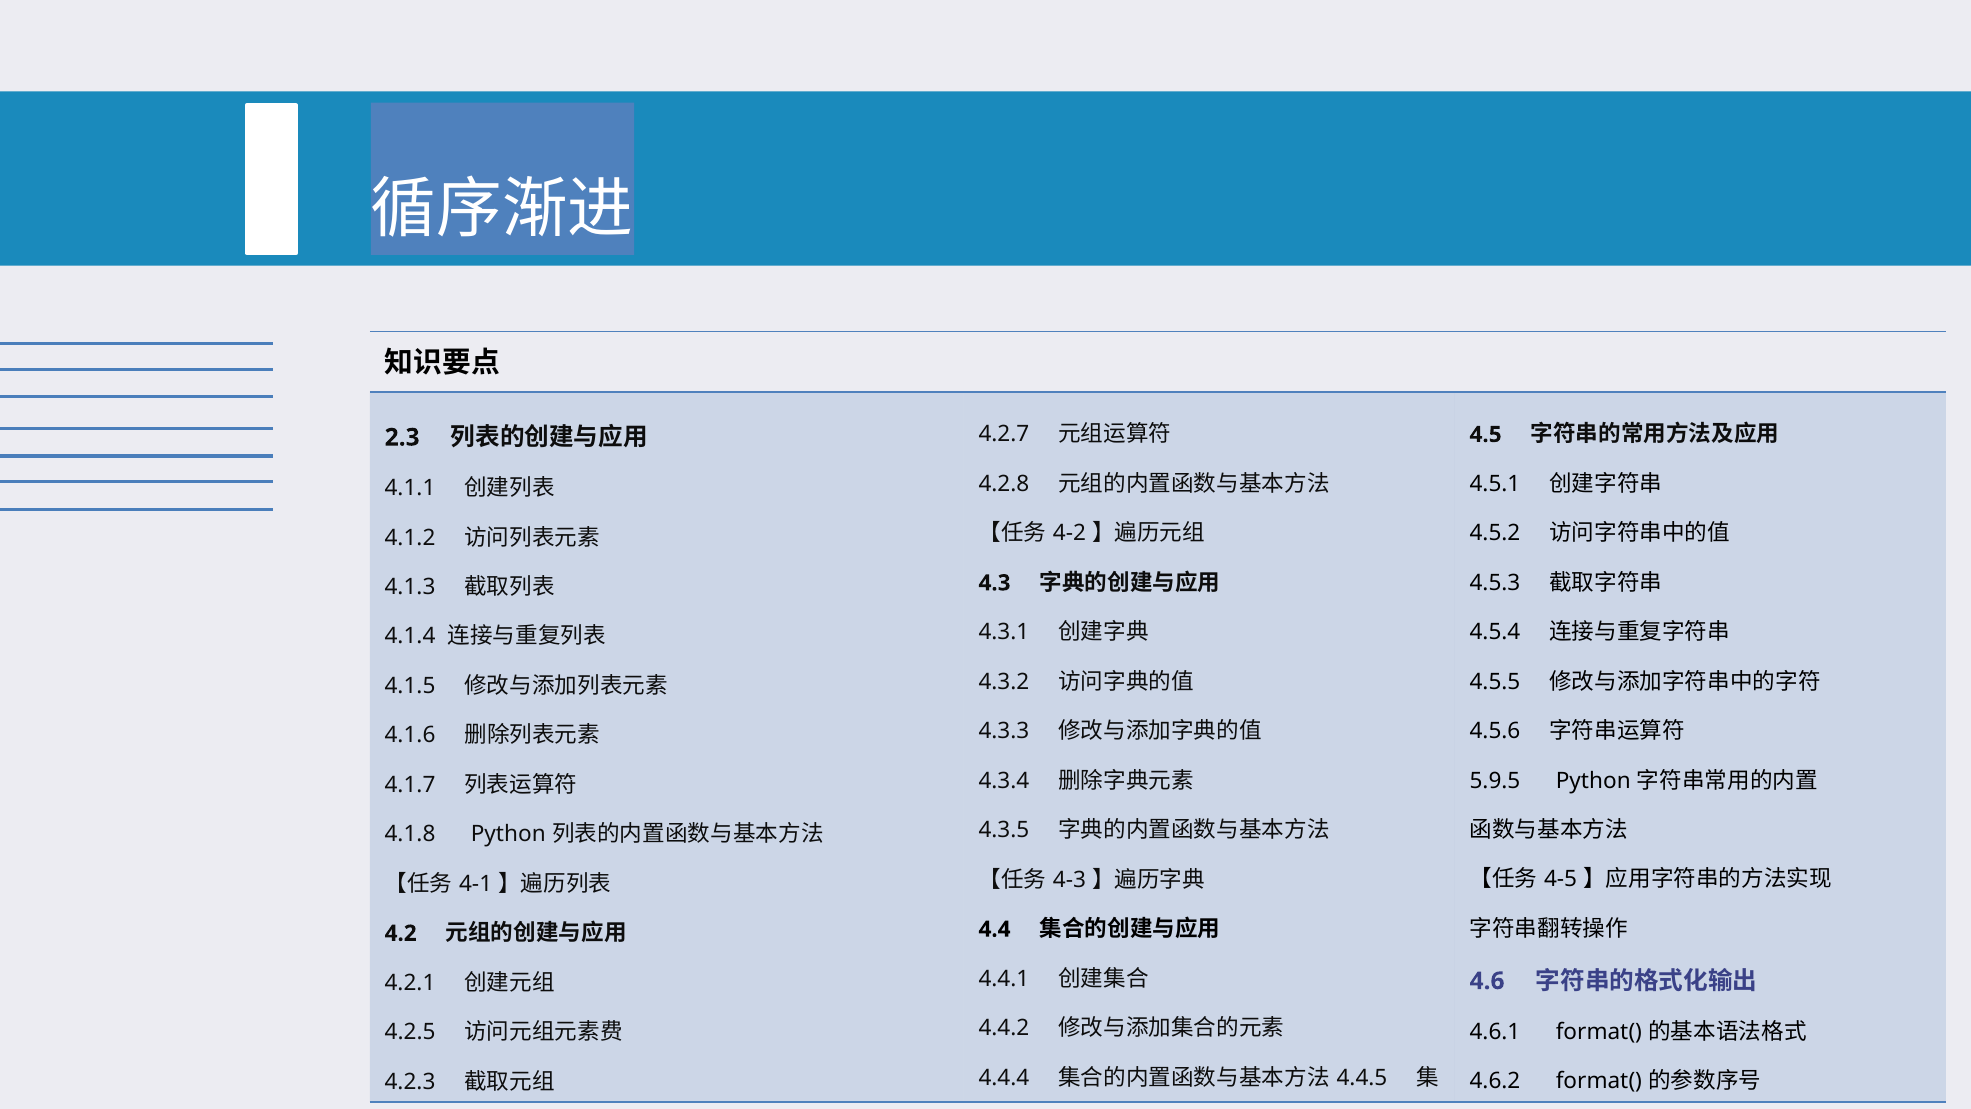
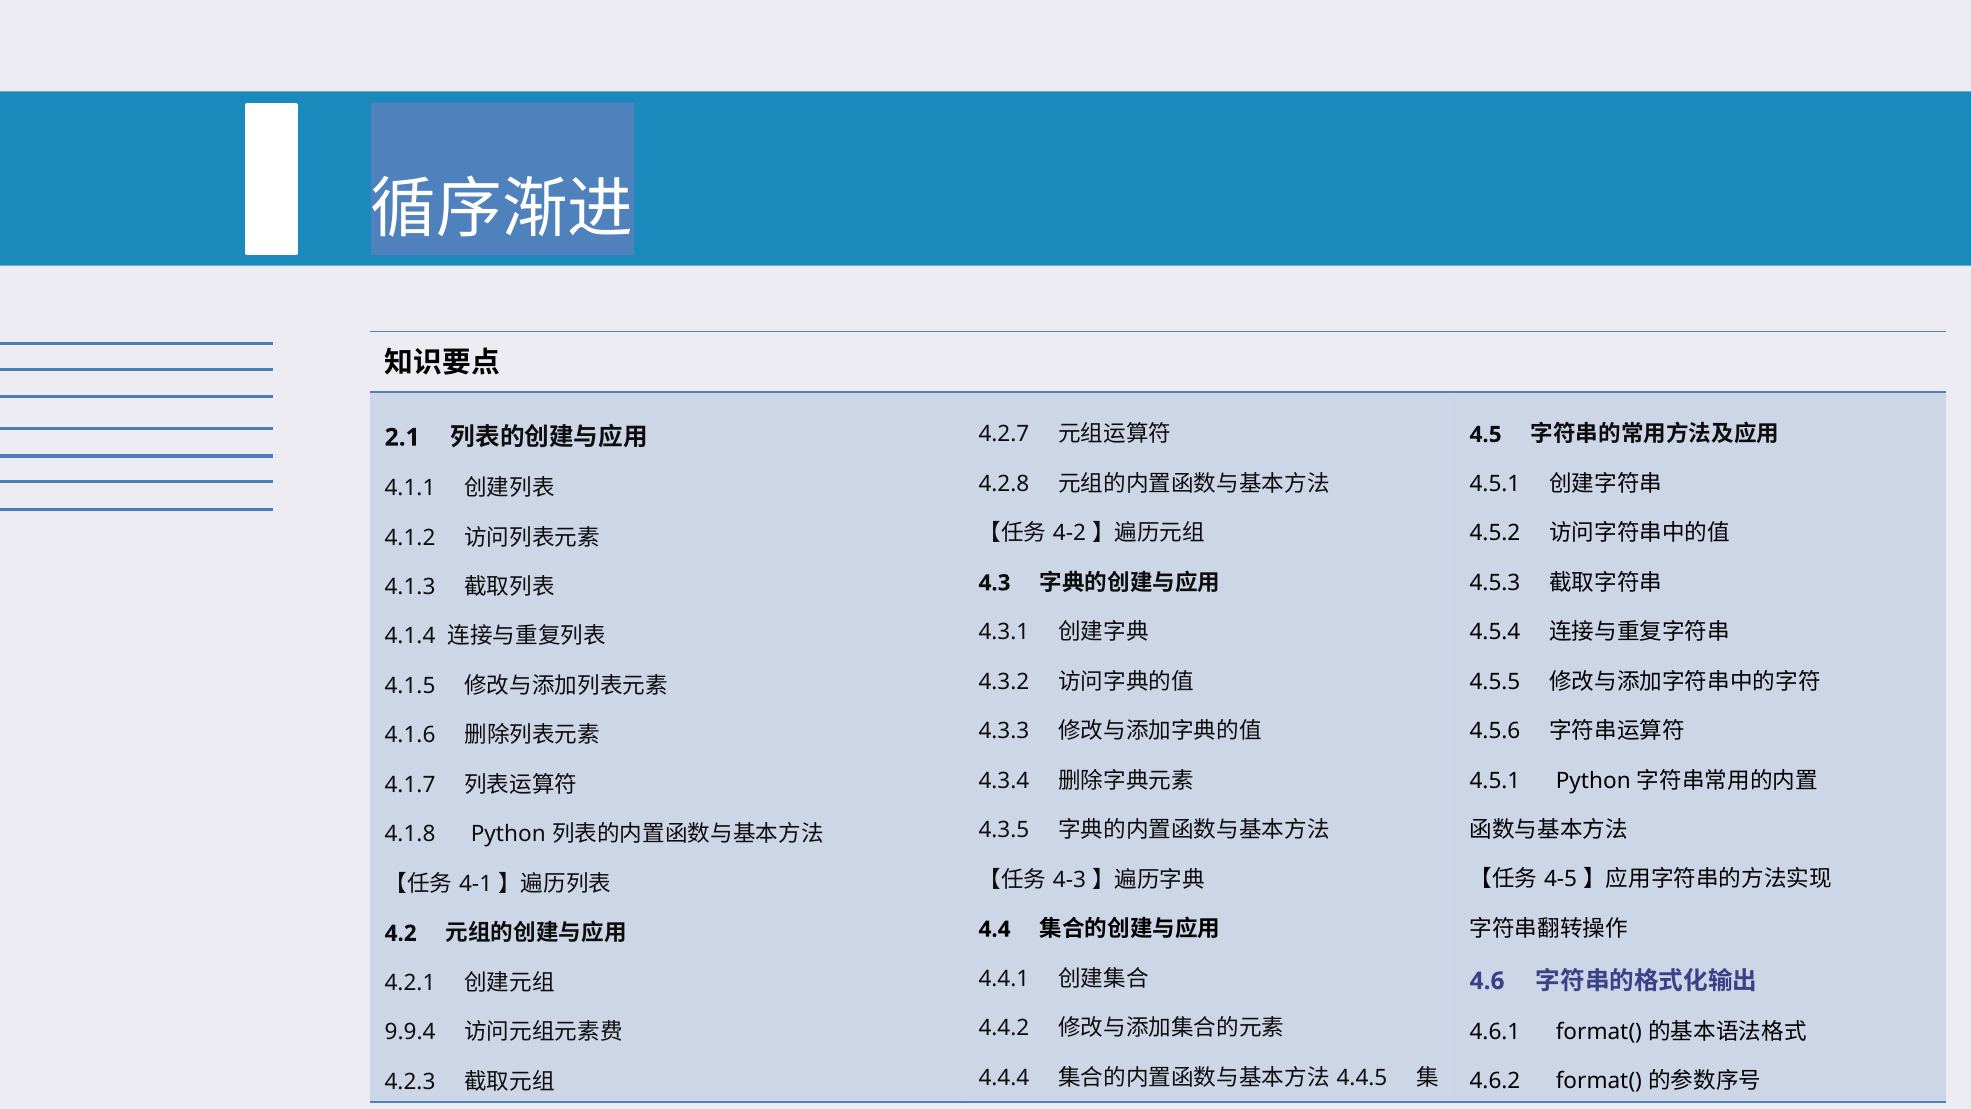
2.3: 2.3 -> 2.1 (402, 437)
5.9.5: 5.9.5 -> 4.5.1 (1495, 780)
4.2.5: 4.2.5 -> 9.9.4 (410, 1032)
